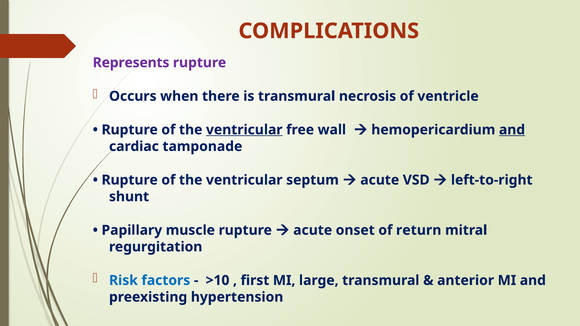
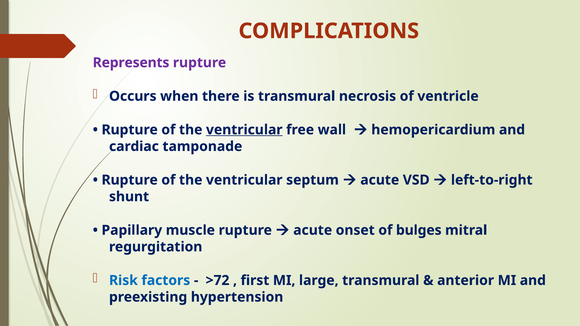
and underline: present -> none (512, 130)
return: return -> bulges (419, 230)
>10: >10 -> >72 (218, 281)
